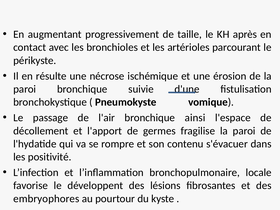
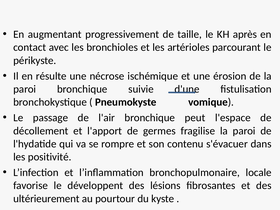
ainsi: ainsi -> peut (195, 118)
embryophores: embryophores -> ultérieurement (46, 199)
